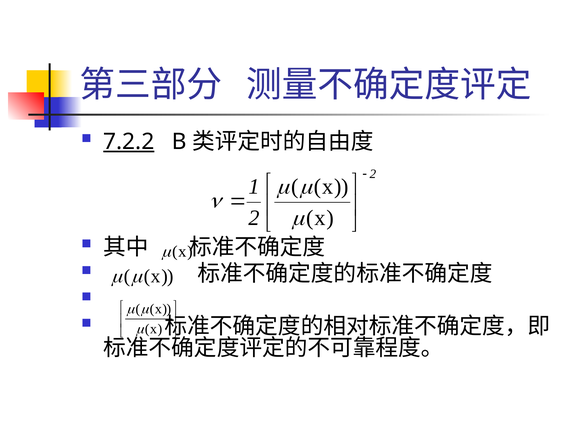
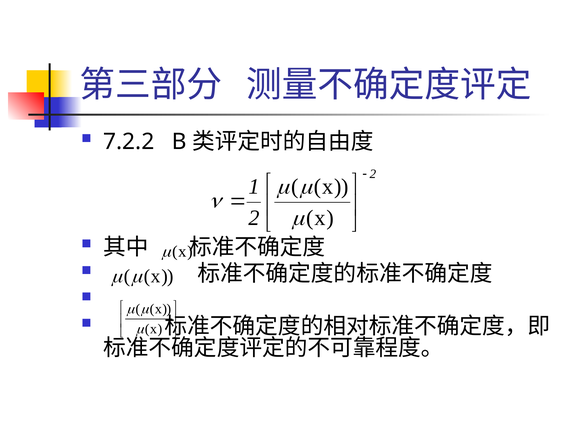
7.2.2 underline: present -> none (129, 142)
